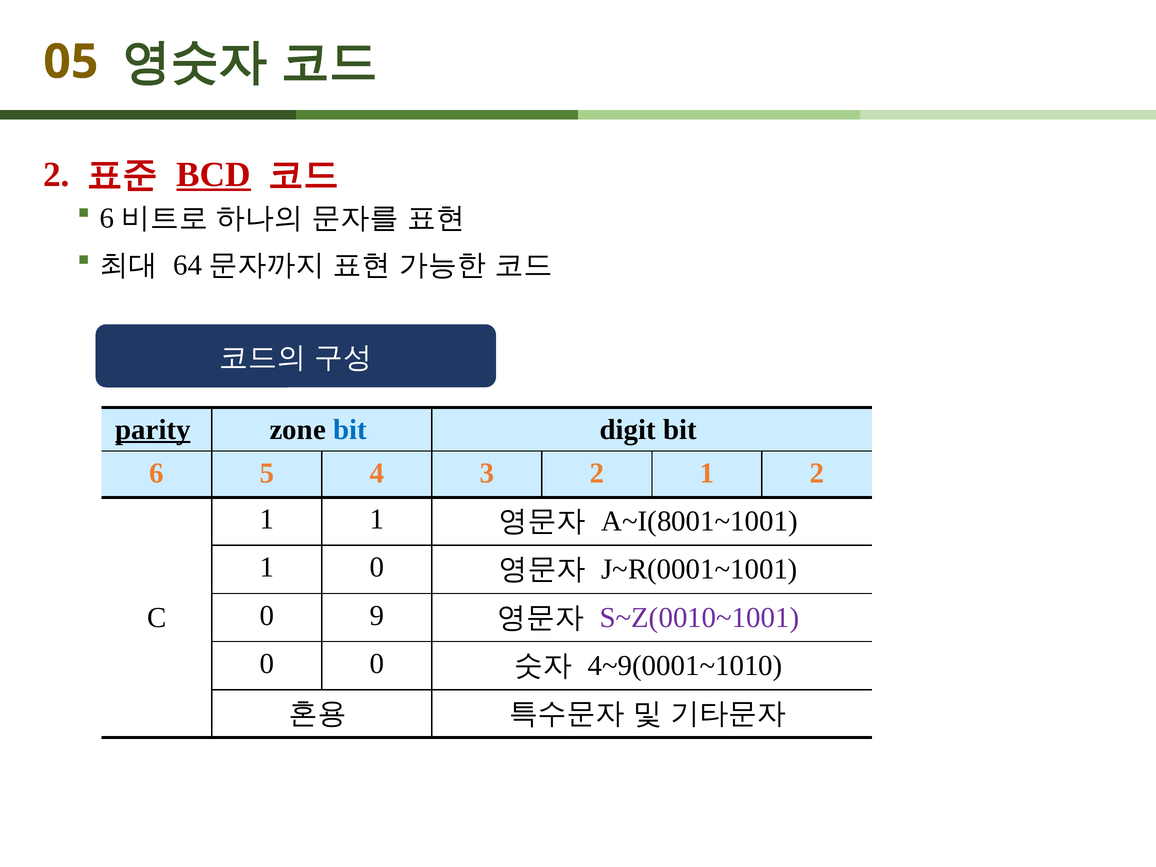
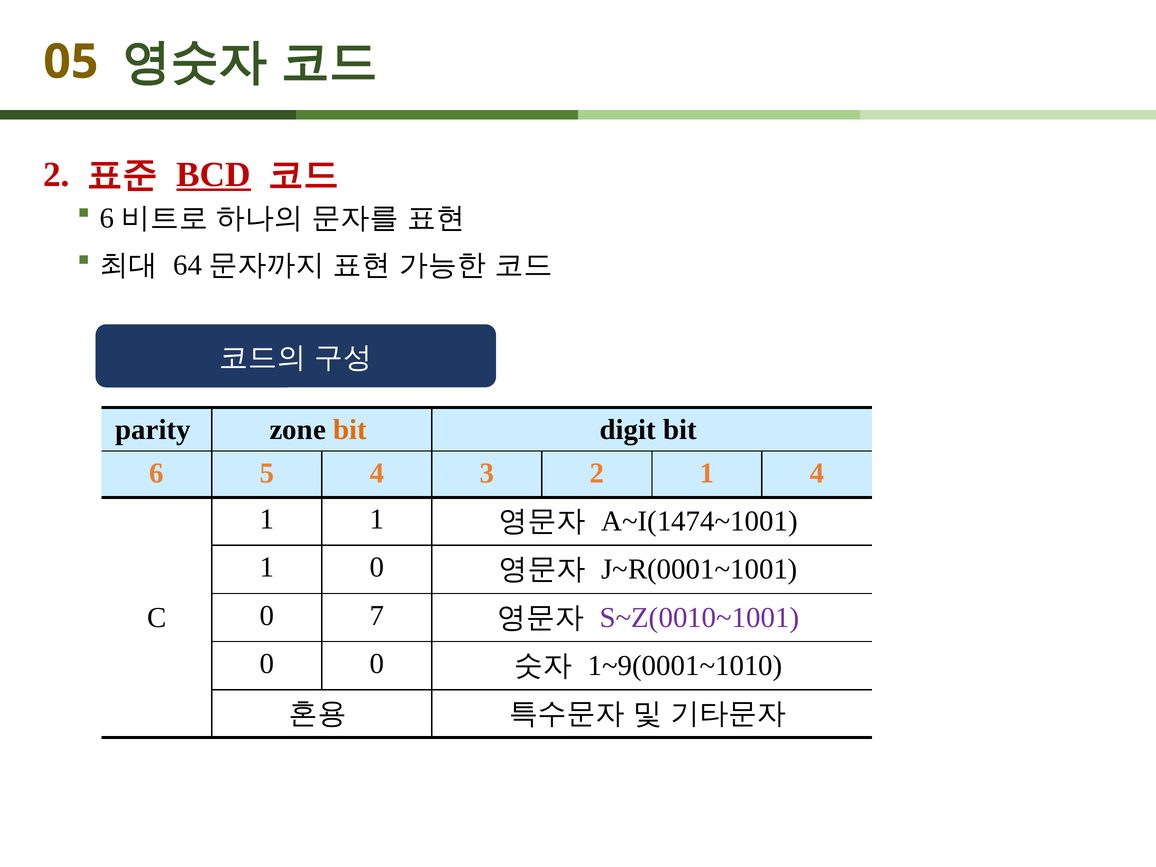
parity underline: present -> none (153, 429)
bit colour: blue -> orange (350, 429)
1 2: 2 -> 4 (817, 473)
A~I(8001~1001: A~I(8001~1001 -> A~I(1474~1001 (700, 521)
9: 9 -> 7 (377, 616)
4~9(0001~1010: 4~9(0001~1010 -> 1~9(0001~1010 (685, 666)
